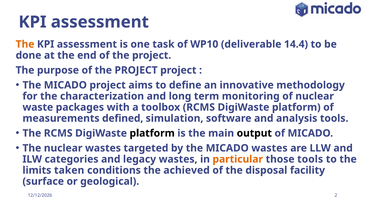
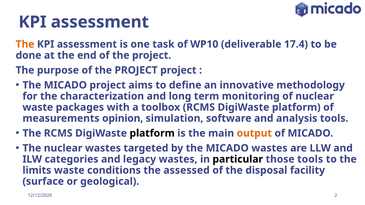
14.4: 14.4 -> 17.4 (296, 44)
defined: defined -> opinion (123, 119)
output colour: black -> orange (254, 133)
particular colour: orange -> black (238, 159)
limits taken: taken -> waste (69, 171)
achieved: achieved -> assessed (187, 171)
